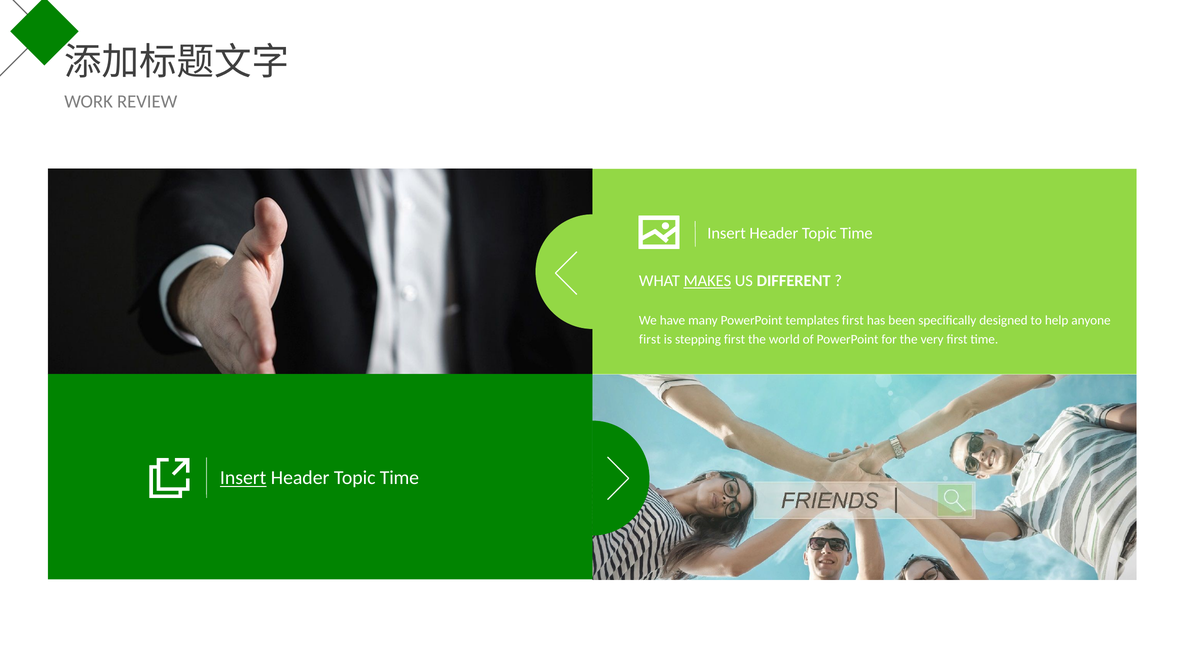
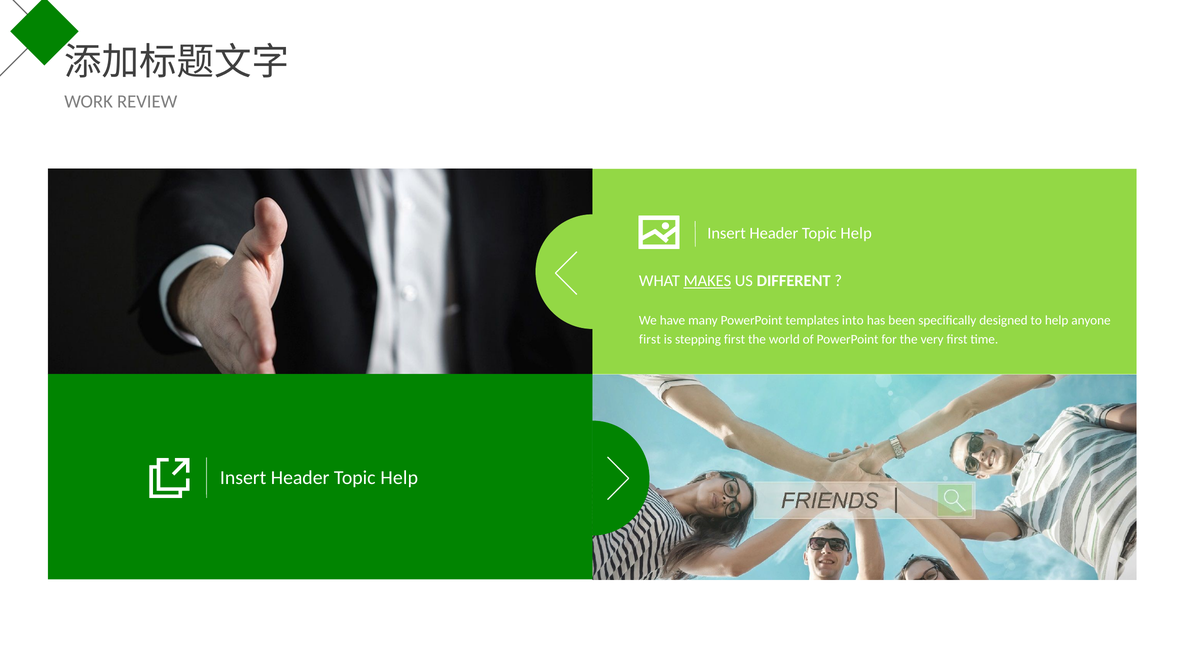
Time: Time -> Help (856, 234)
templates first: first -> into (853, 321)
Insert underline: present -> none (243, 478)
Time: Time -> Help (399, 478)
